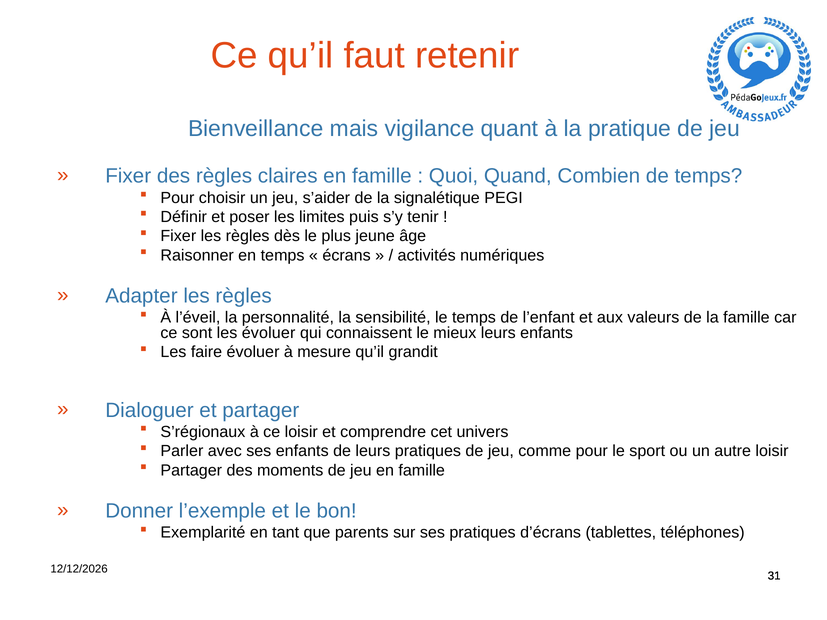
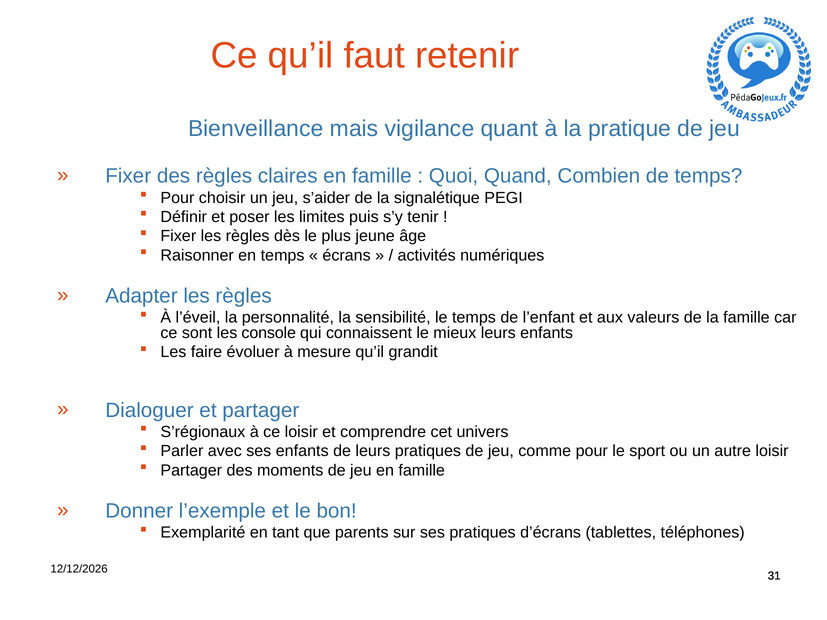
les évoluer: évoluer -> console (269, 333)
